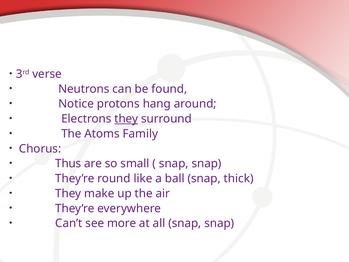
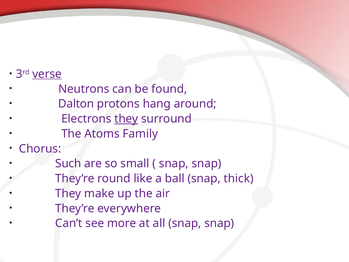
verse underline: none -> present (47, 74)
Notice: Notice -> Dalton (76, 104)
Thus: Thus -> Such (68, 163)
